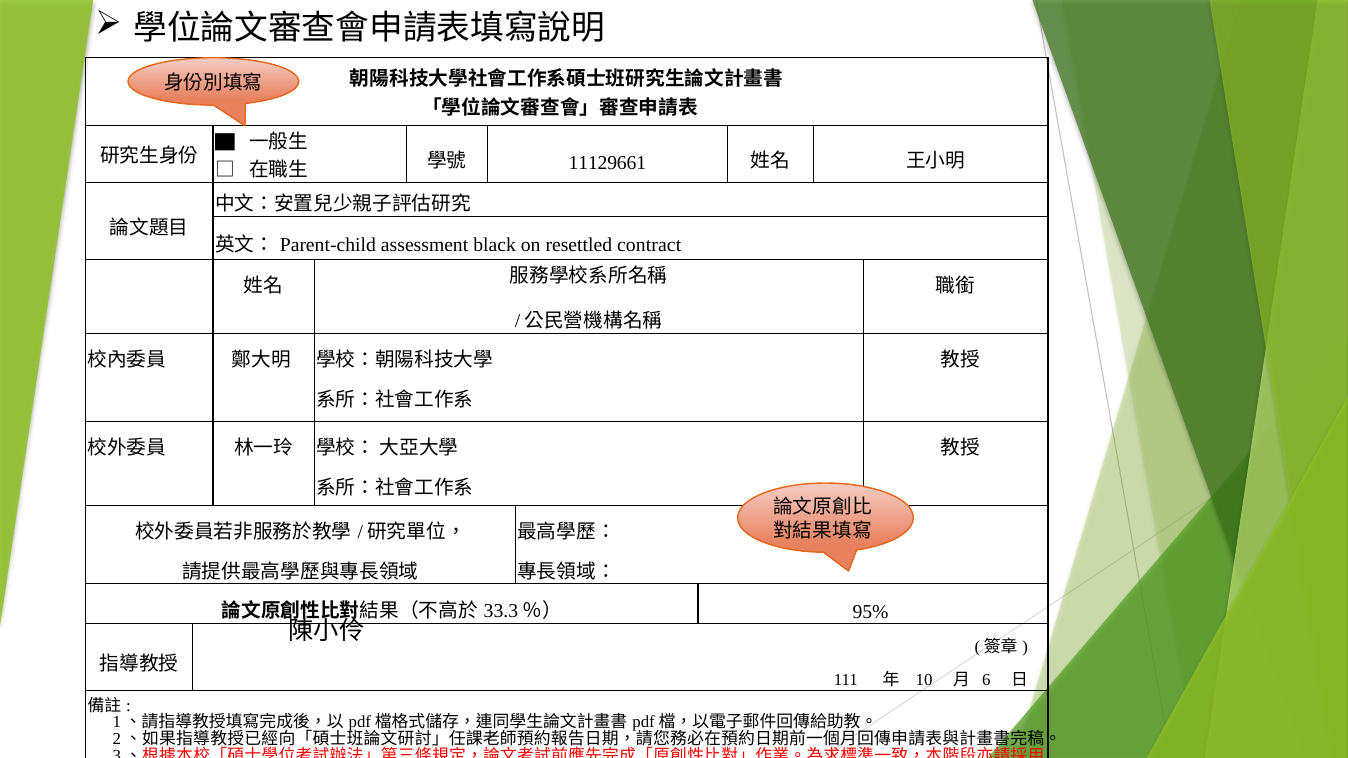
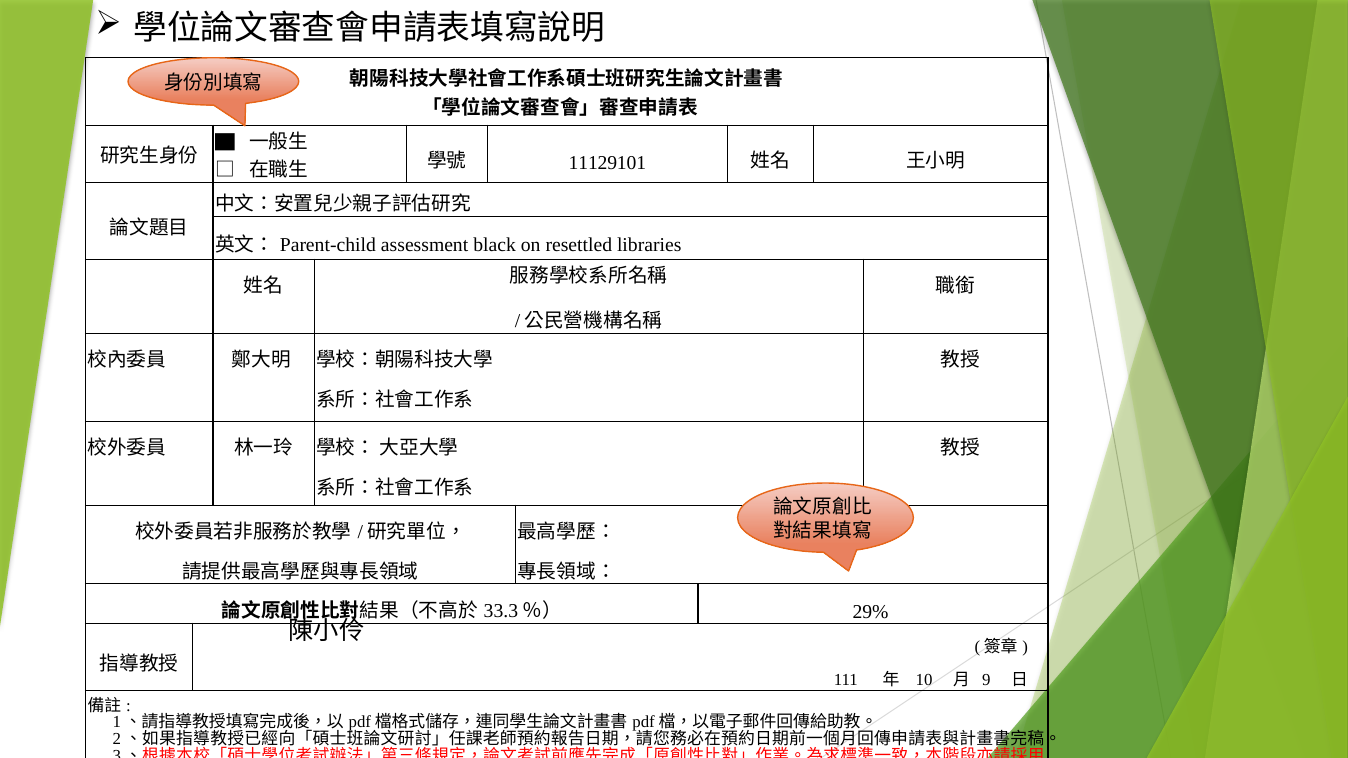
11129661: 11129661 -> 11129101 (607, 163)
contract: contract -> libraries (649, 245)
95%: 95% -> 29% (871, 613)
6: 6 -> 9 (986, 680)
